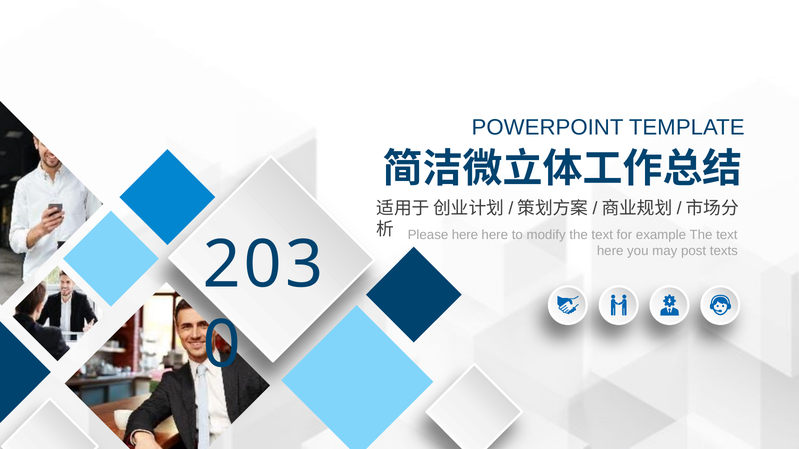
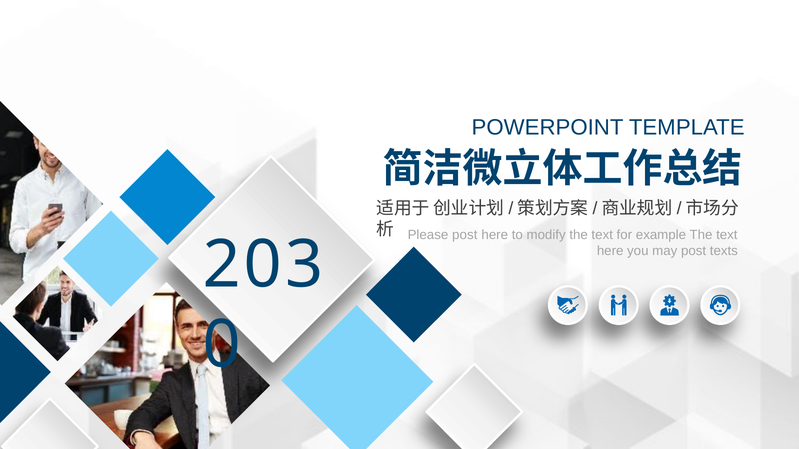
Please here: here -> post (465, 235)
